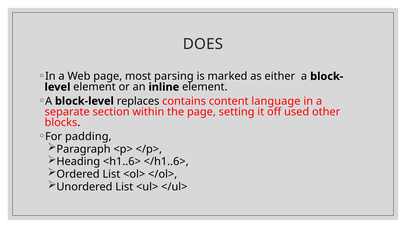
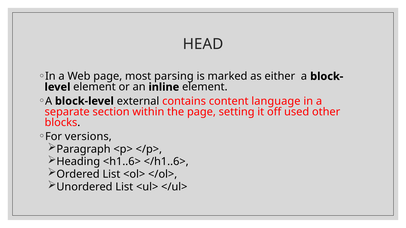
DOES: DOES -> HEAD (203, 44)
replaces: replaces -> external (138, 101)
padding: padding -> versions (88, 137)
